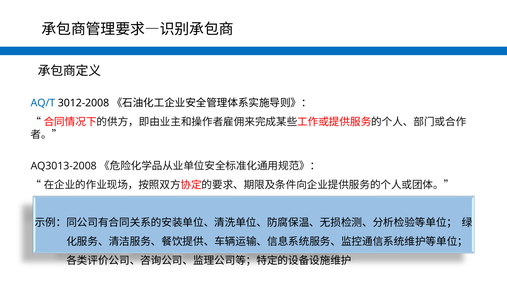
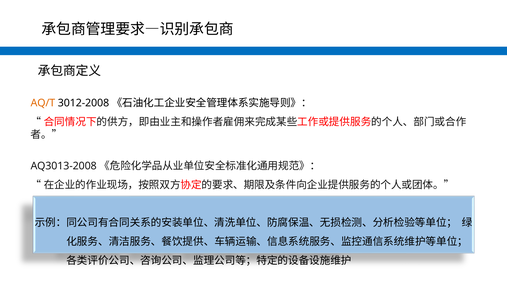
AQ/T colour: blue -> orange (43, 103)
